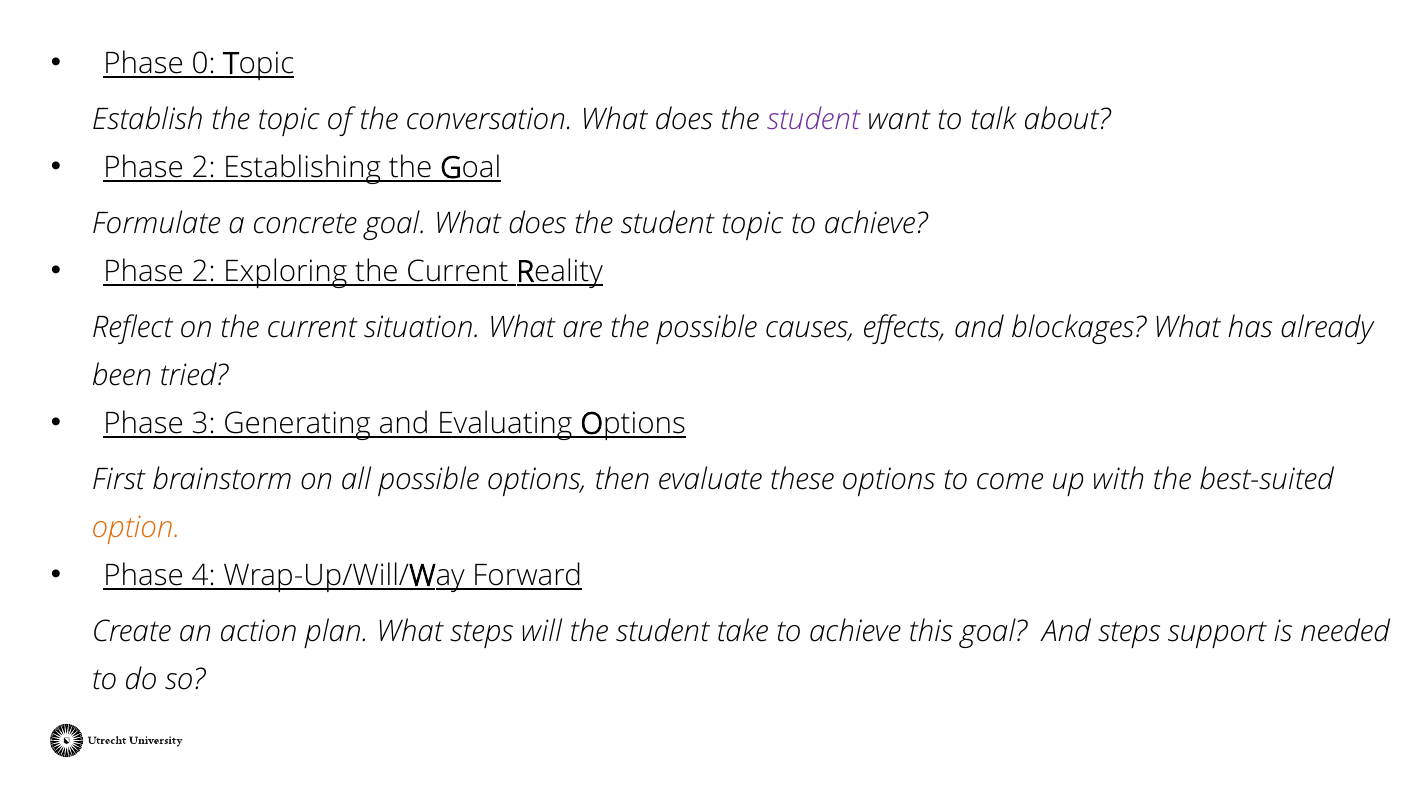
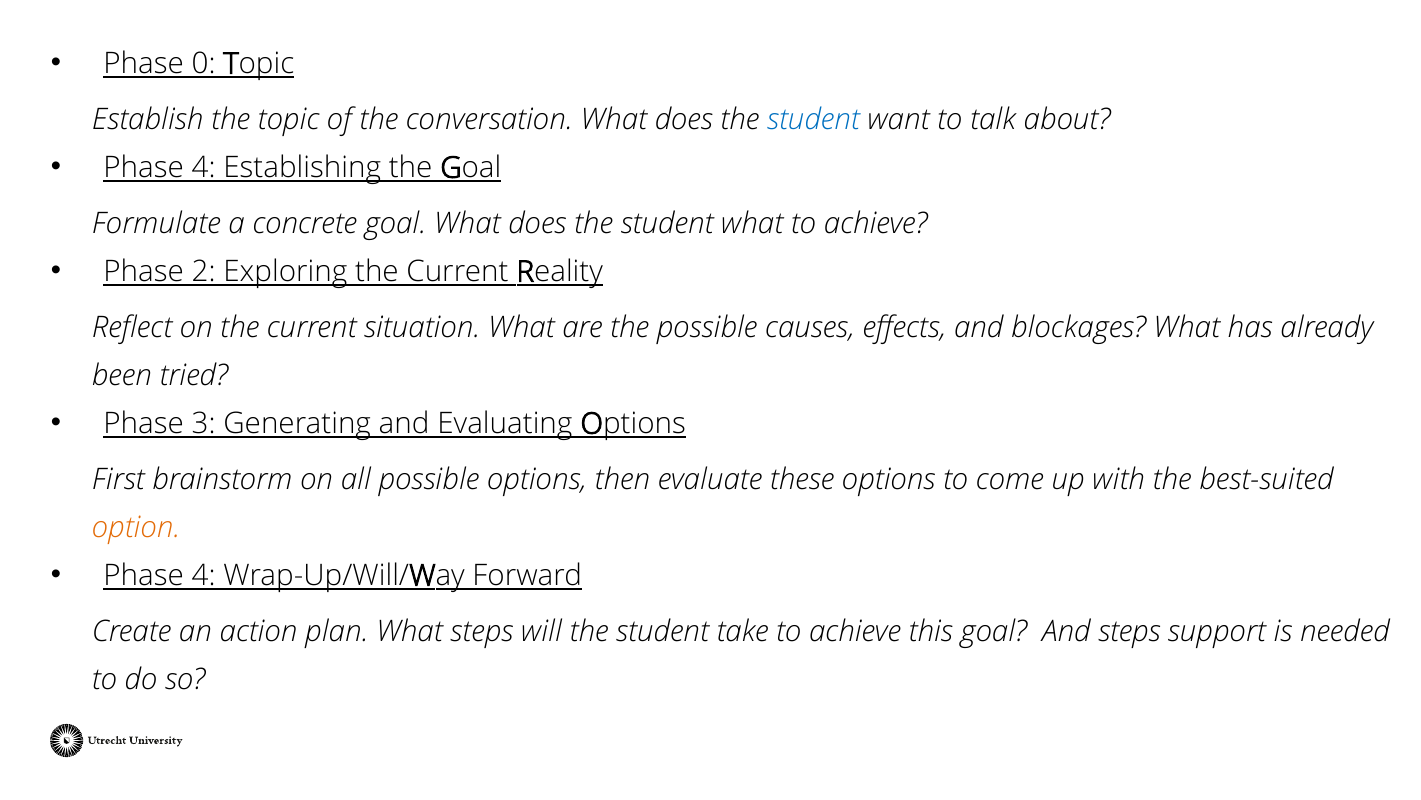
student colour: purple -> blue (813, 120)
2: 2 -> 4 (204, 168)
student topic: topic -> what (752, 224)
